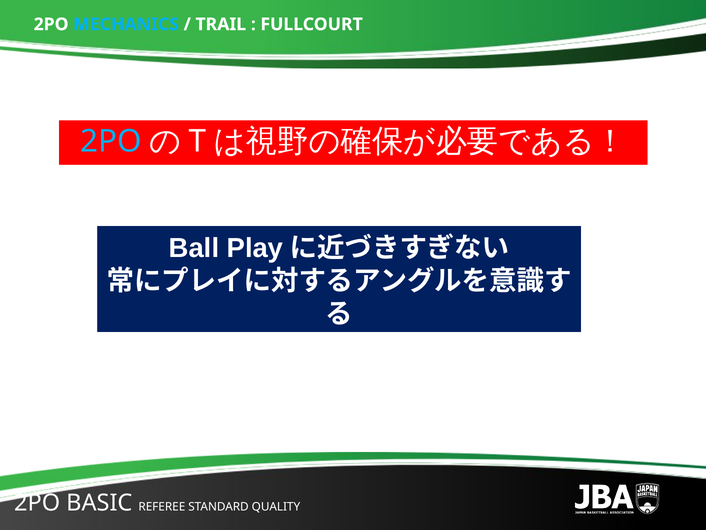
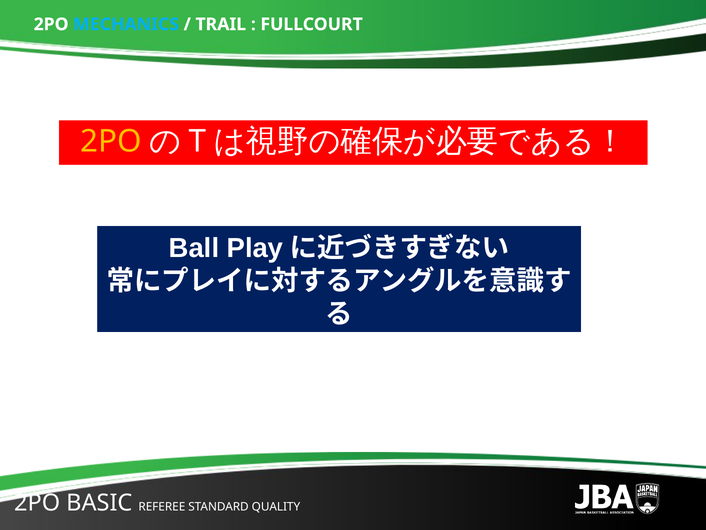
2PO colour: light blue -> yellow (111, 141)
